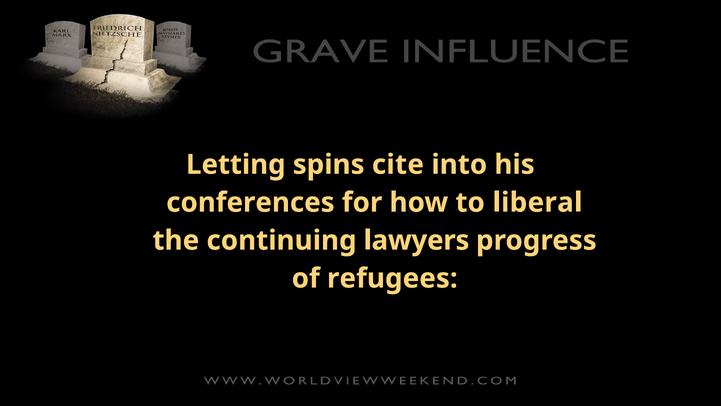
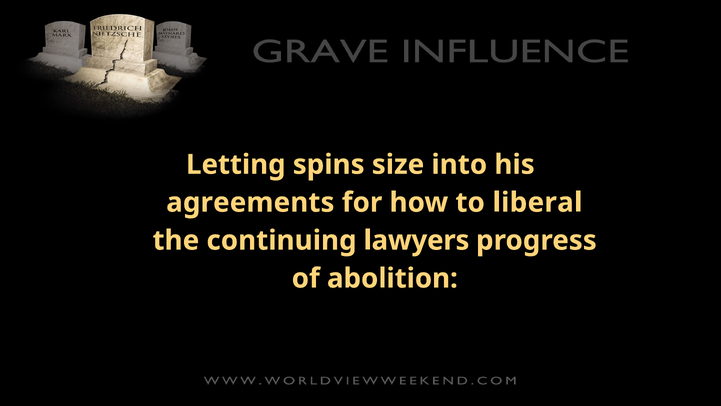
cite: cite -> size (398, 164)
conferences: conferences -> agreements (250, 202)
refugees: refugees -> abolition (392, 278)
